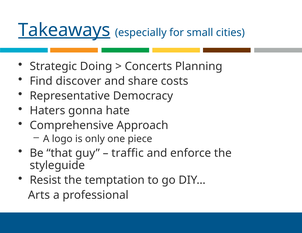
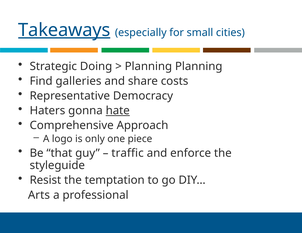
Concerts: Concerts -> Planning (148, 66)
discover: discover -> galleries (79, 81)
hate underline: none -> present (118, 111)
